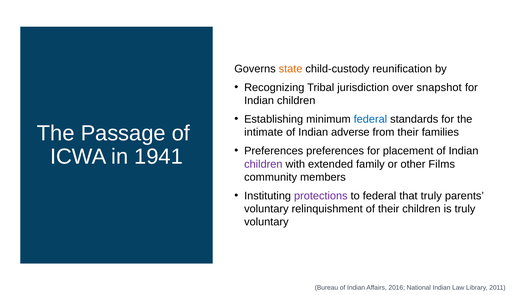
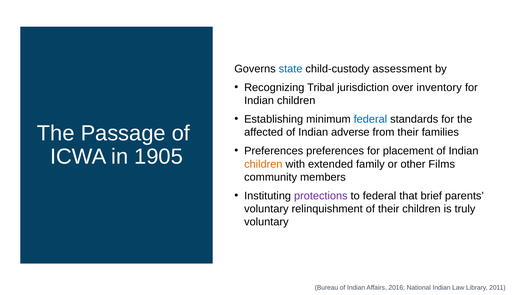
state colour: orange -> blue (291, 69)
reunification: reunification -> assessment (402, 69)
snapshot: snapshot -> inventory (439, 88)
intimate: intimate -> affected (264, 133)
1941: 1941 -> 1905 (159, 157)
children colour: purple -> orange (263, 164)
that truly: truly -> brief (431, 196)
